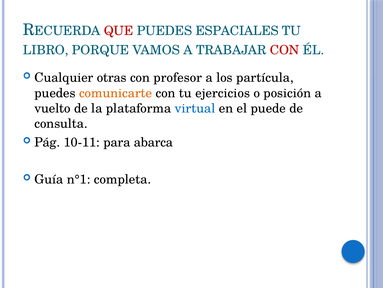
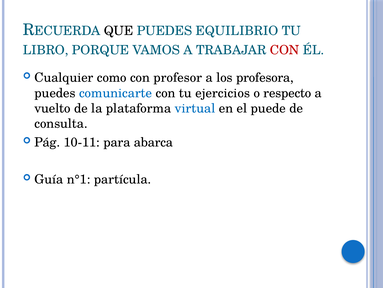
QUE colour: red -> black (119, 31)
ESPACIALES: ESPACIALES -> EQUILIBRIO (237, 31)
otras: otras -> como (112, 77)
partícula: partícula -> profesora (265, 77)
comunicarte colour: orange -> blue (116, 93)
posición: posición -> respecto (287, 93)
completa: completa -> partícula (123, 179)
